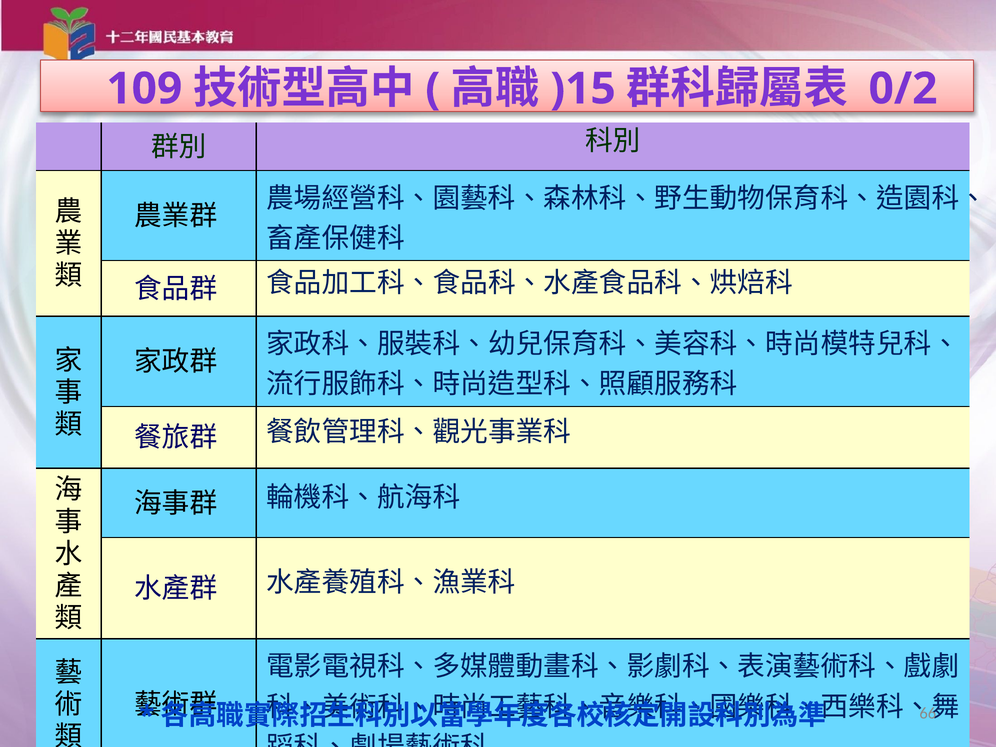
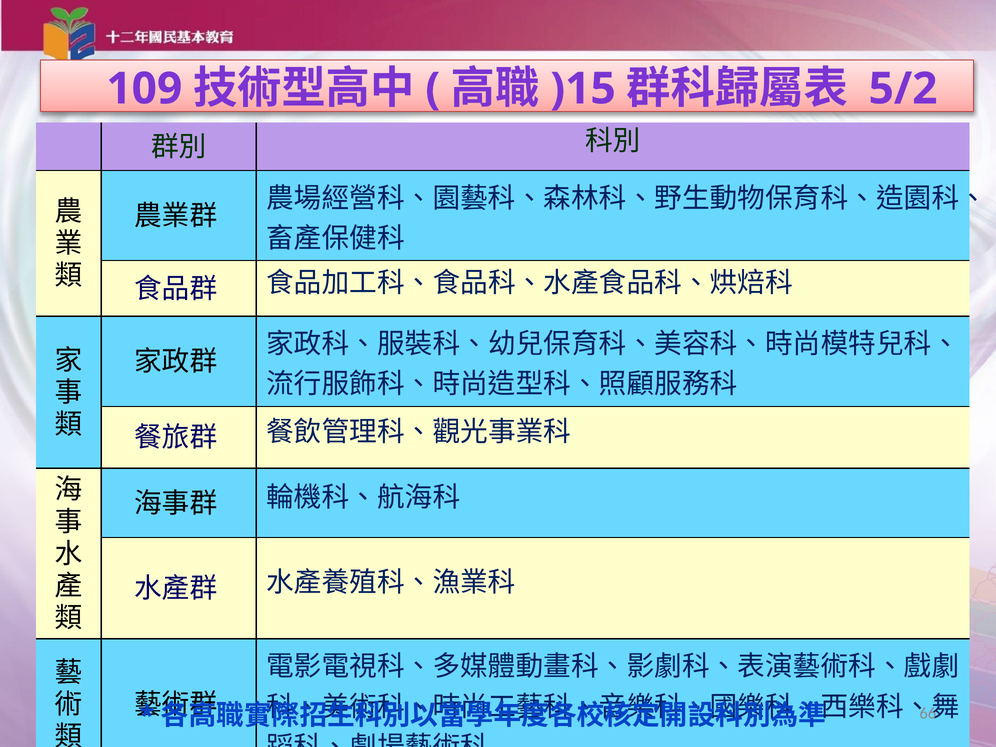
0/2: 0/2 -> 5/2 (903, 89)
